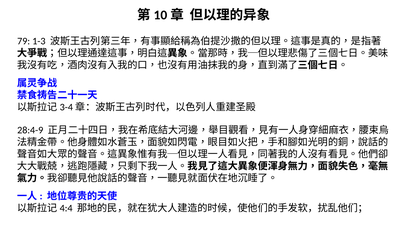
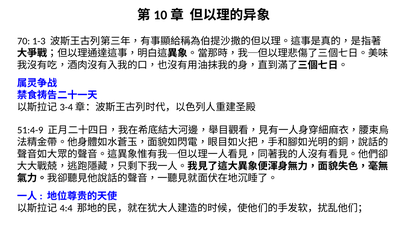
79: 79 -> 70 (24, 41)
28:4-9: 28:4-9 -> 51:4-9 (30, 130)
